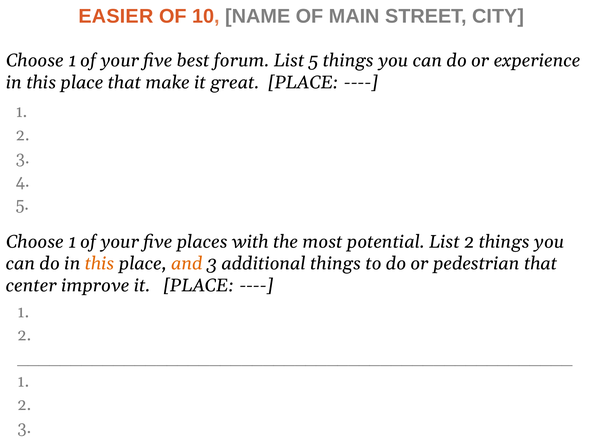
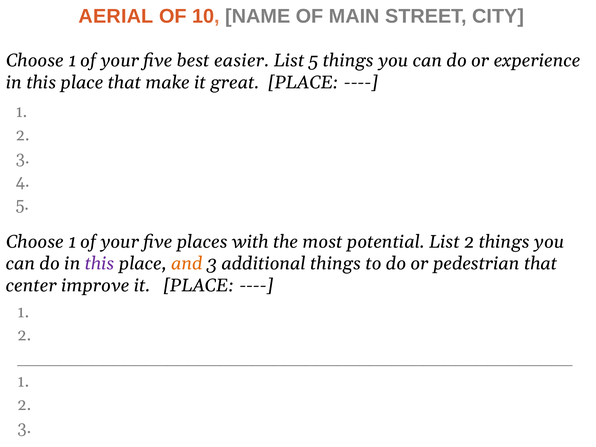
EASIER: EASIER -> AERIAL (116, 16)
forum: forum -> easier (242, 61)
this colour: orange -> purple (100, 264)
